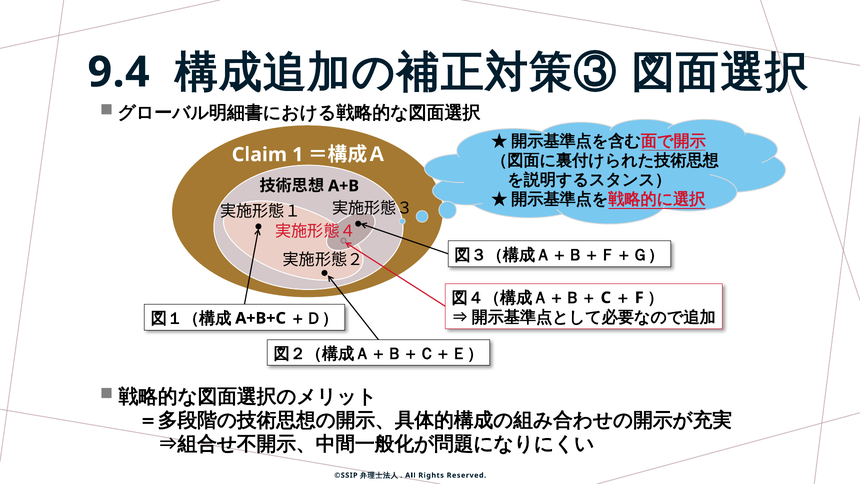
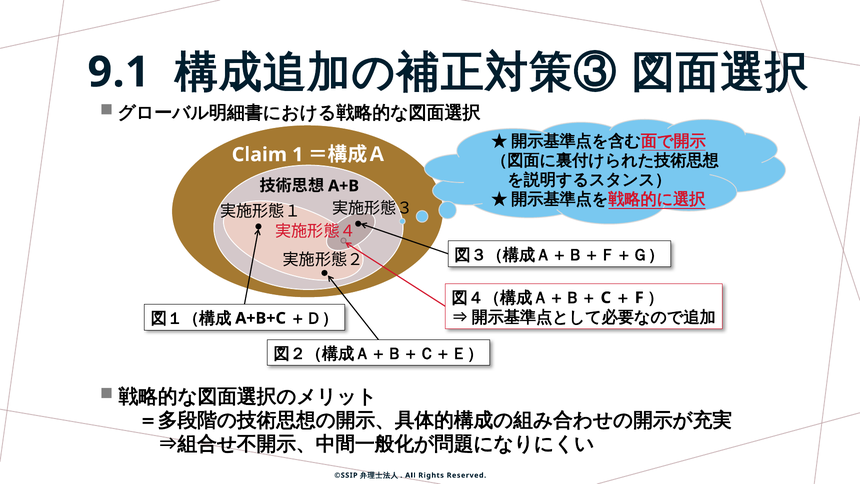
9.4: 9.4 -> 9.1 (119, 72)
